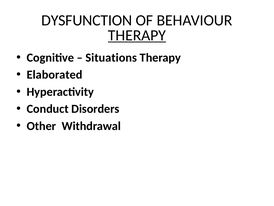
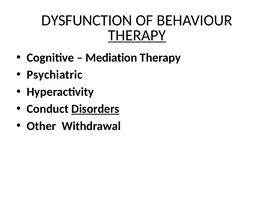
Situations: Situations -> Mediation (111, 57)
Elaborated: Elaborated -> Psychiatric (55, 75)
Disorders underline: none -> present (95, 109)
